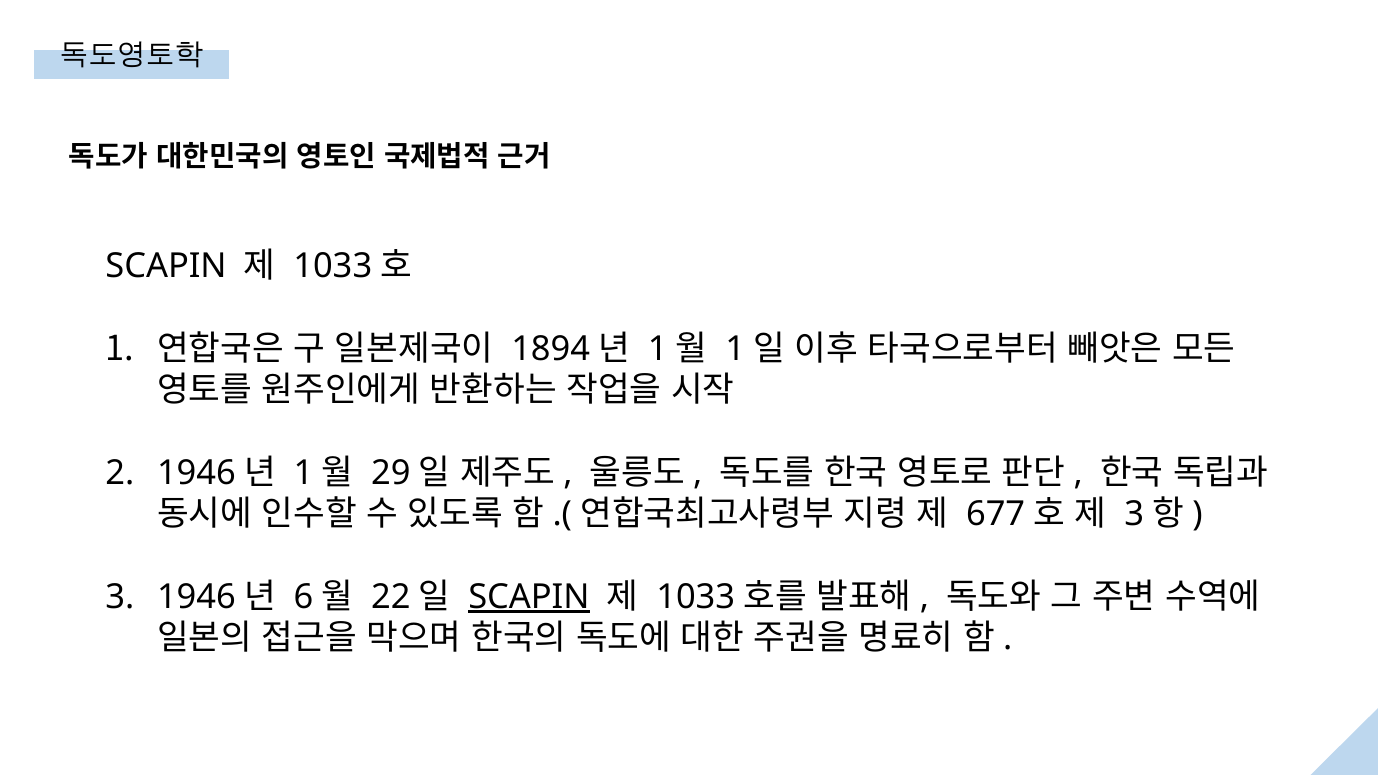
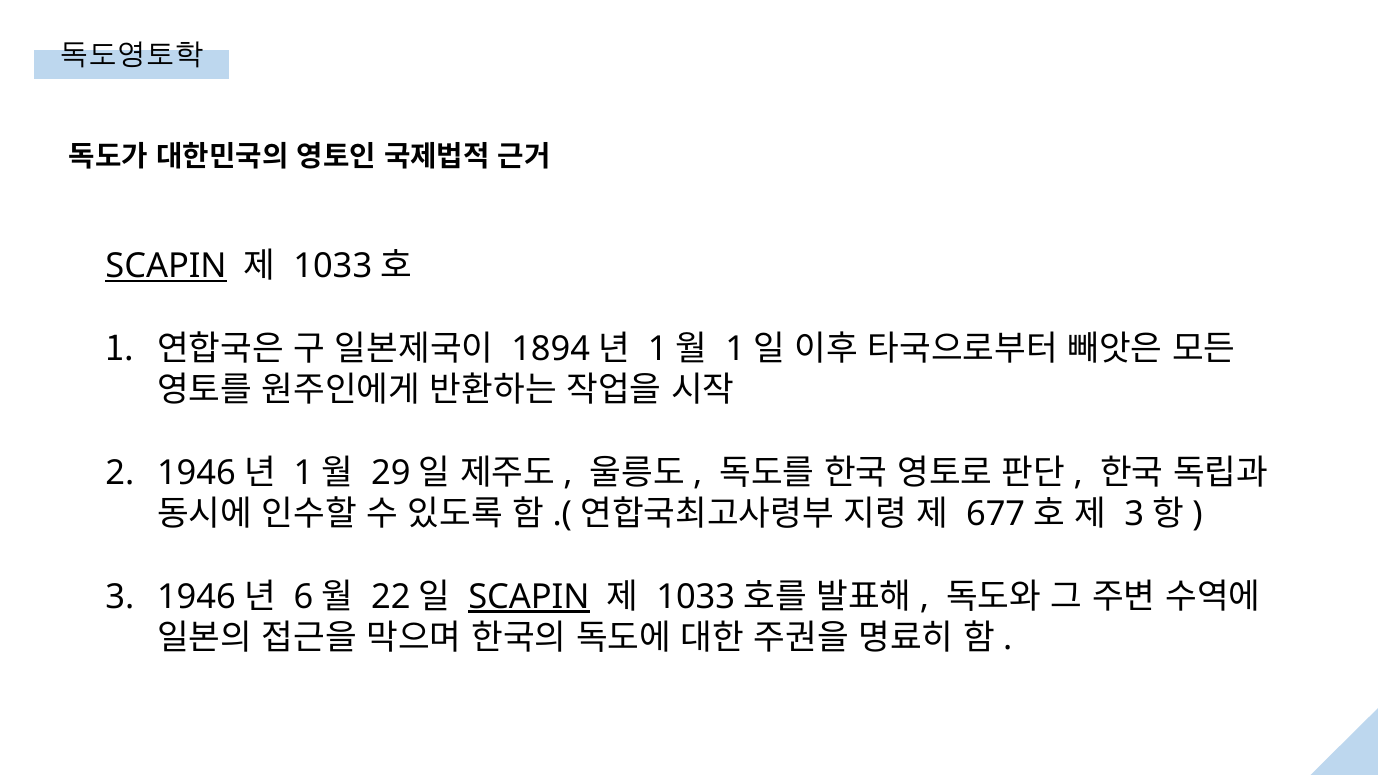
SCAPIN underline: none -> present (166, 266)
